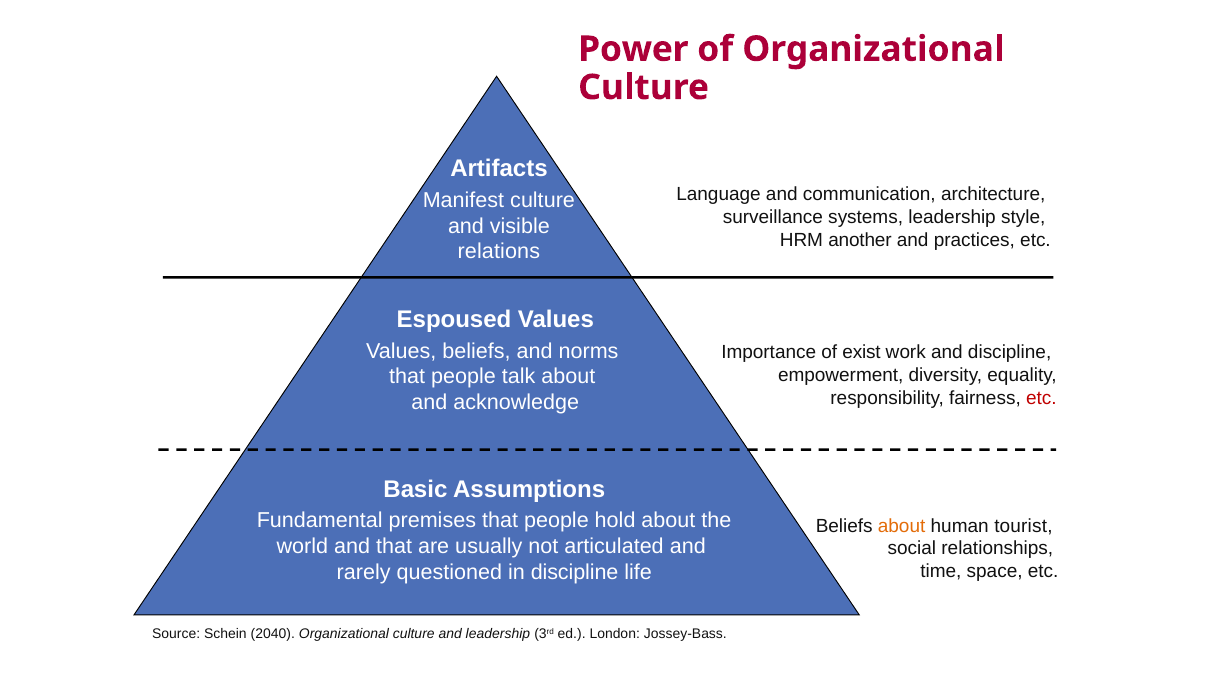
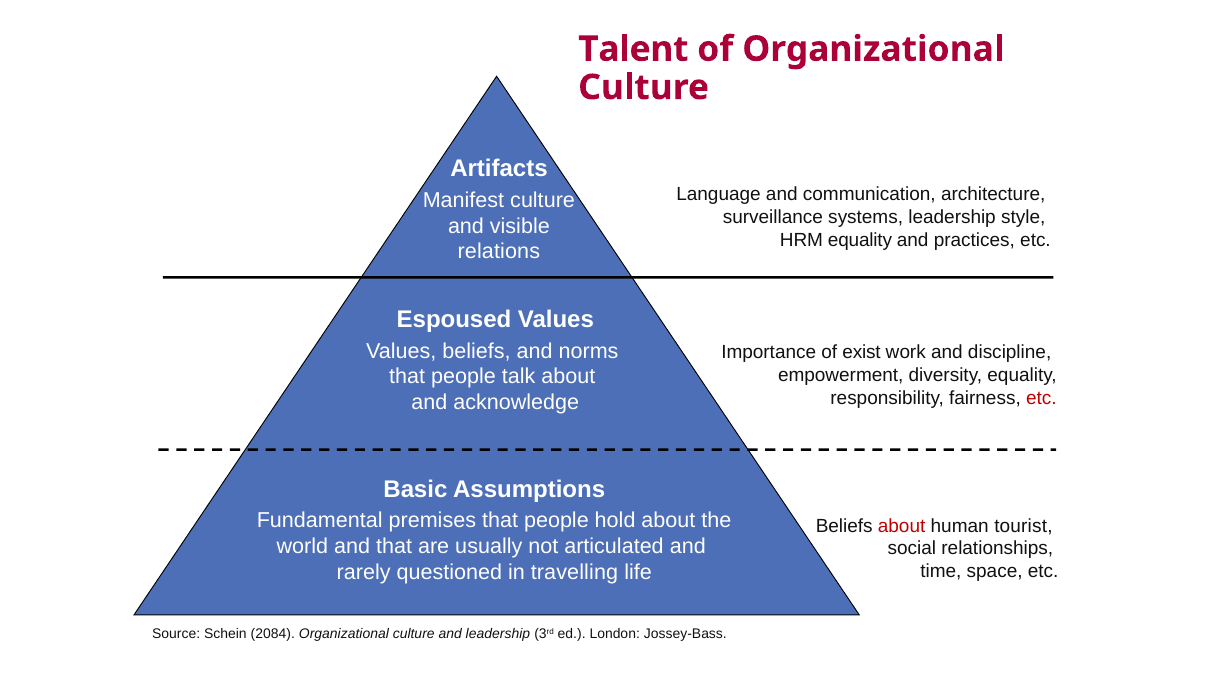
Power: Power -> Talent (633, 49)
HRM another: another -> equality (860, 240)
about colour: orange -> red (902, 526)
in discipline: discipline -> travelling (574, 573)
2040: 2040 -> 2084 (273, 634)
